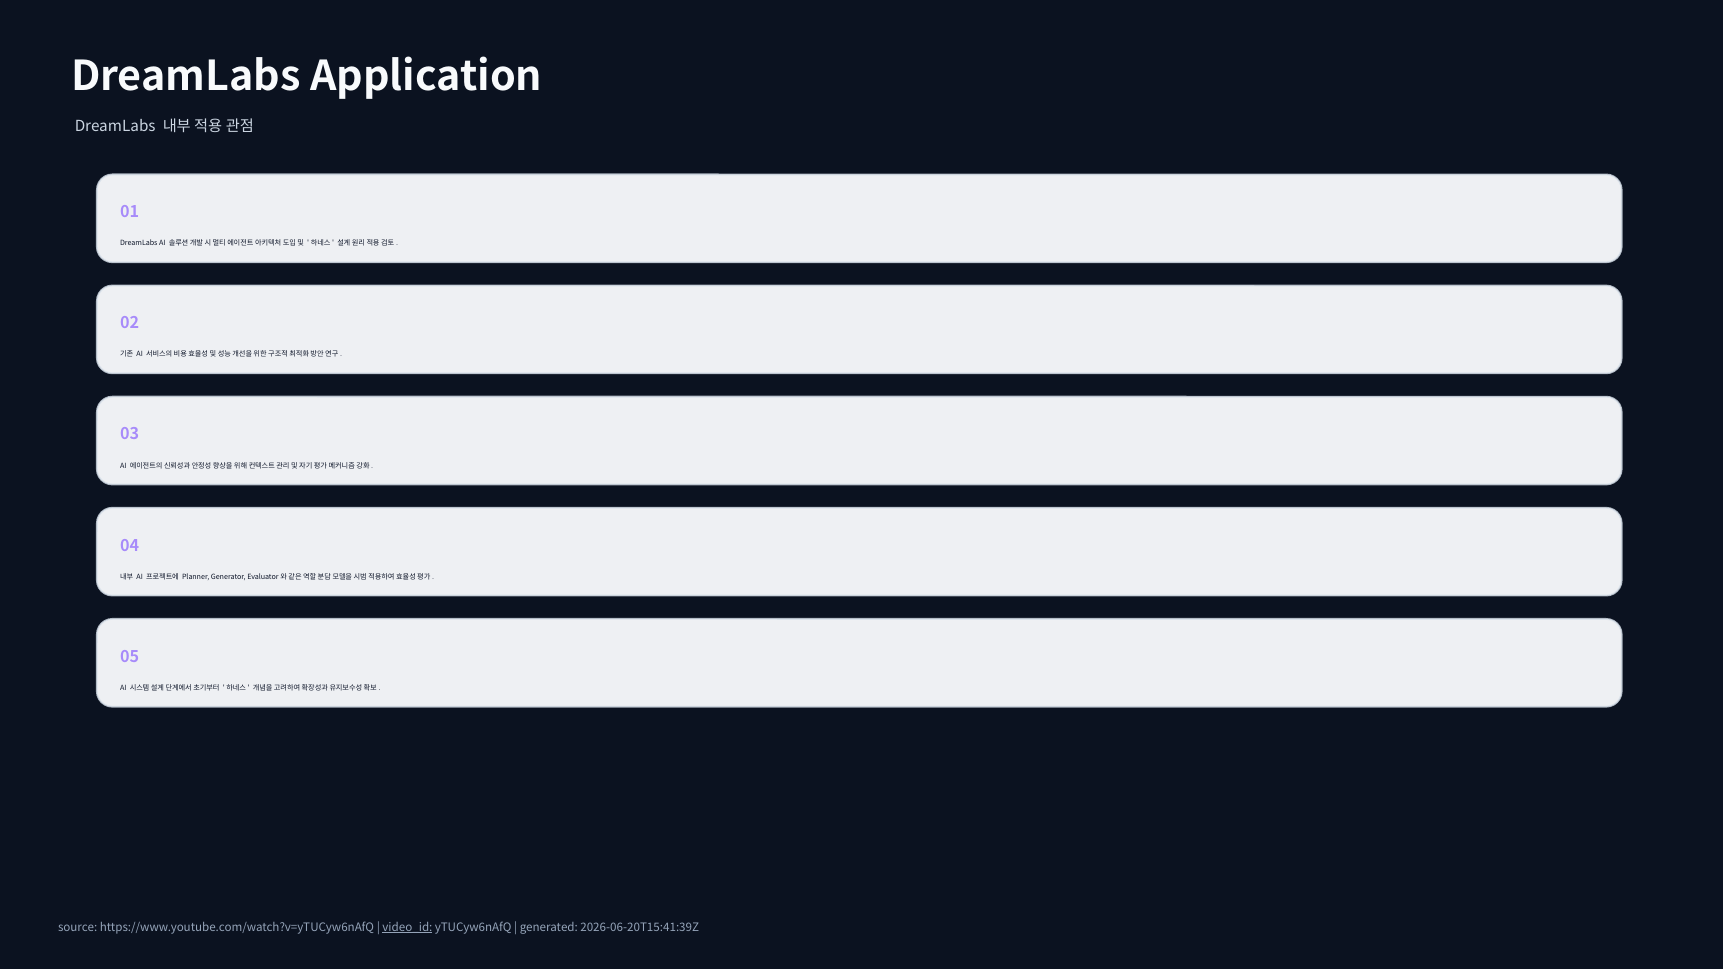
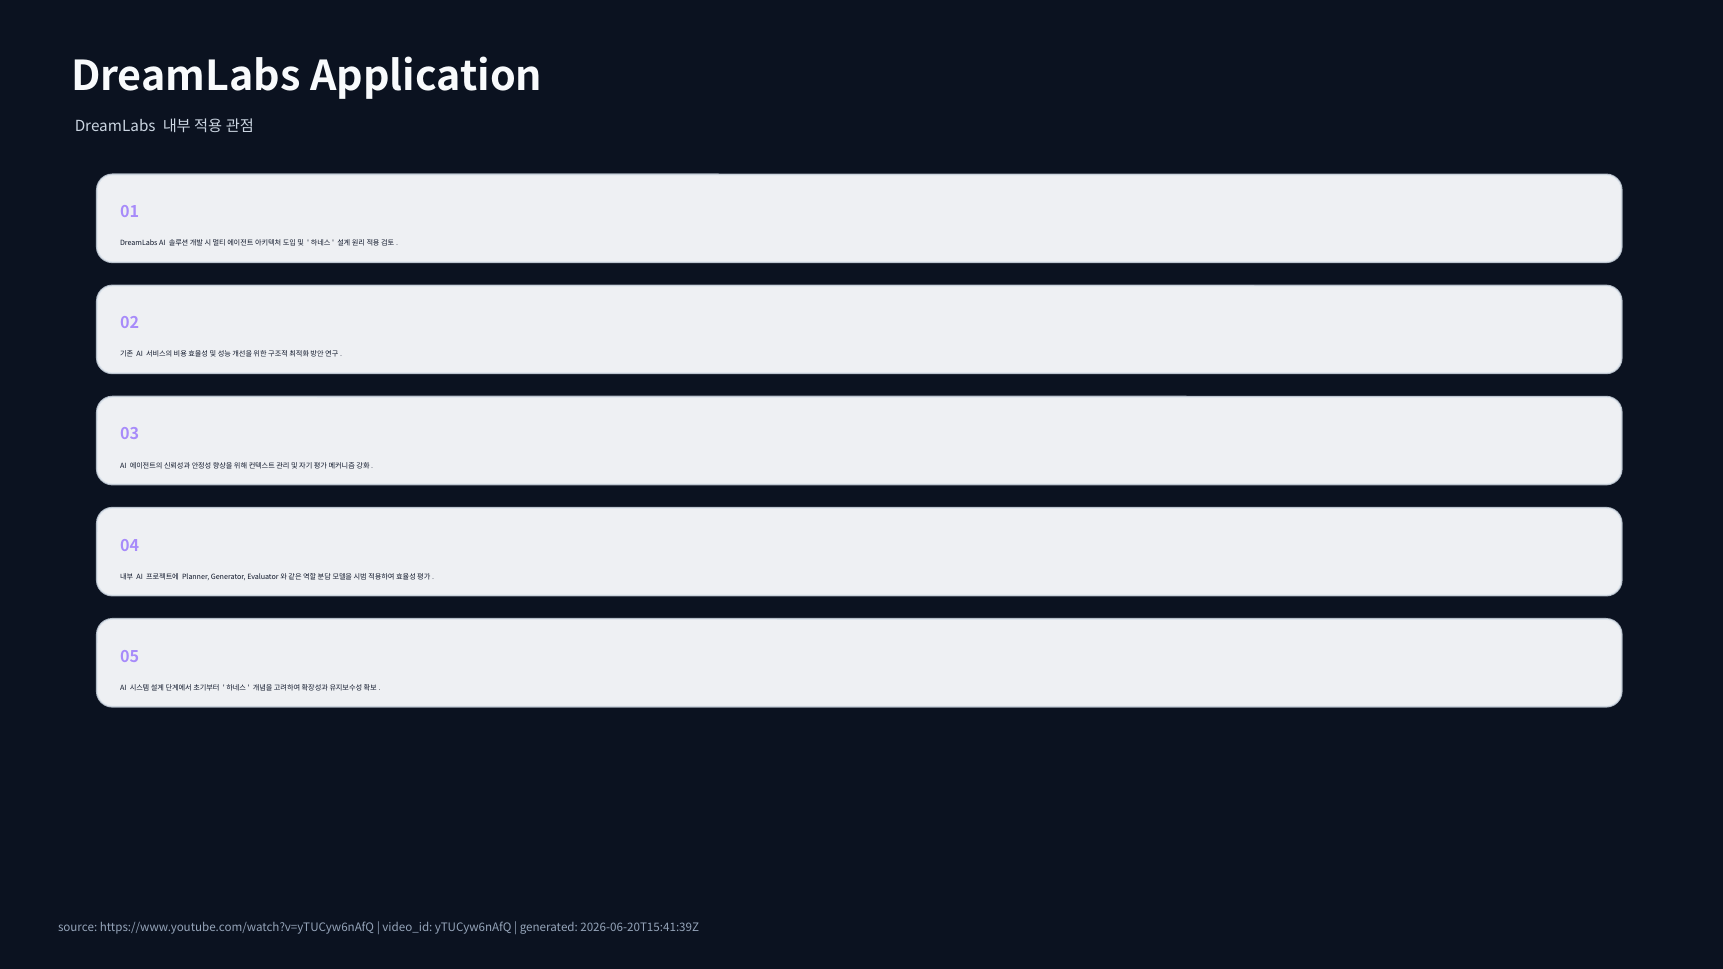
video_id underline: present -> none (407, 928)
